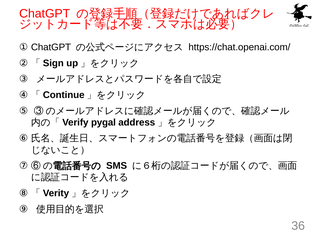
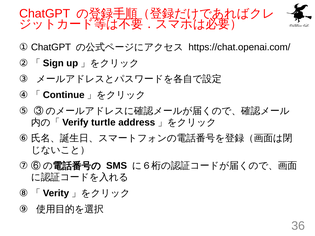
pygal: pygal -> turtle (103, 123)
